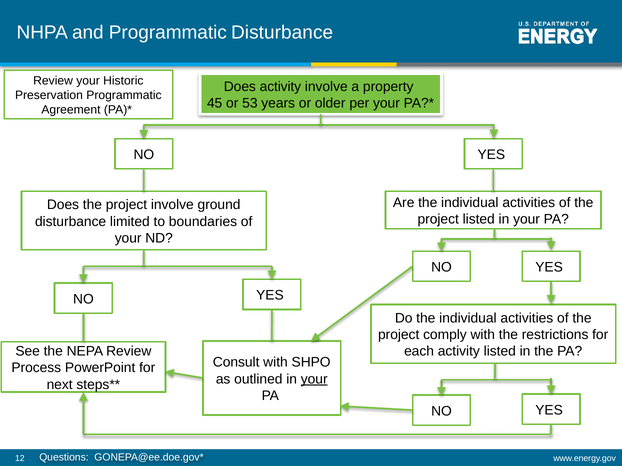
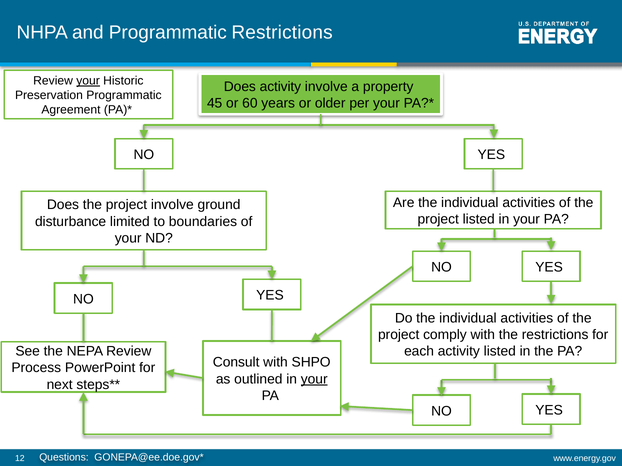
Programmatic Disturbance: Disturbance -> Restrictions (282, 33)
your underline: none -> present (88, 81)
53: 53 -> 60 (250, 103)
